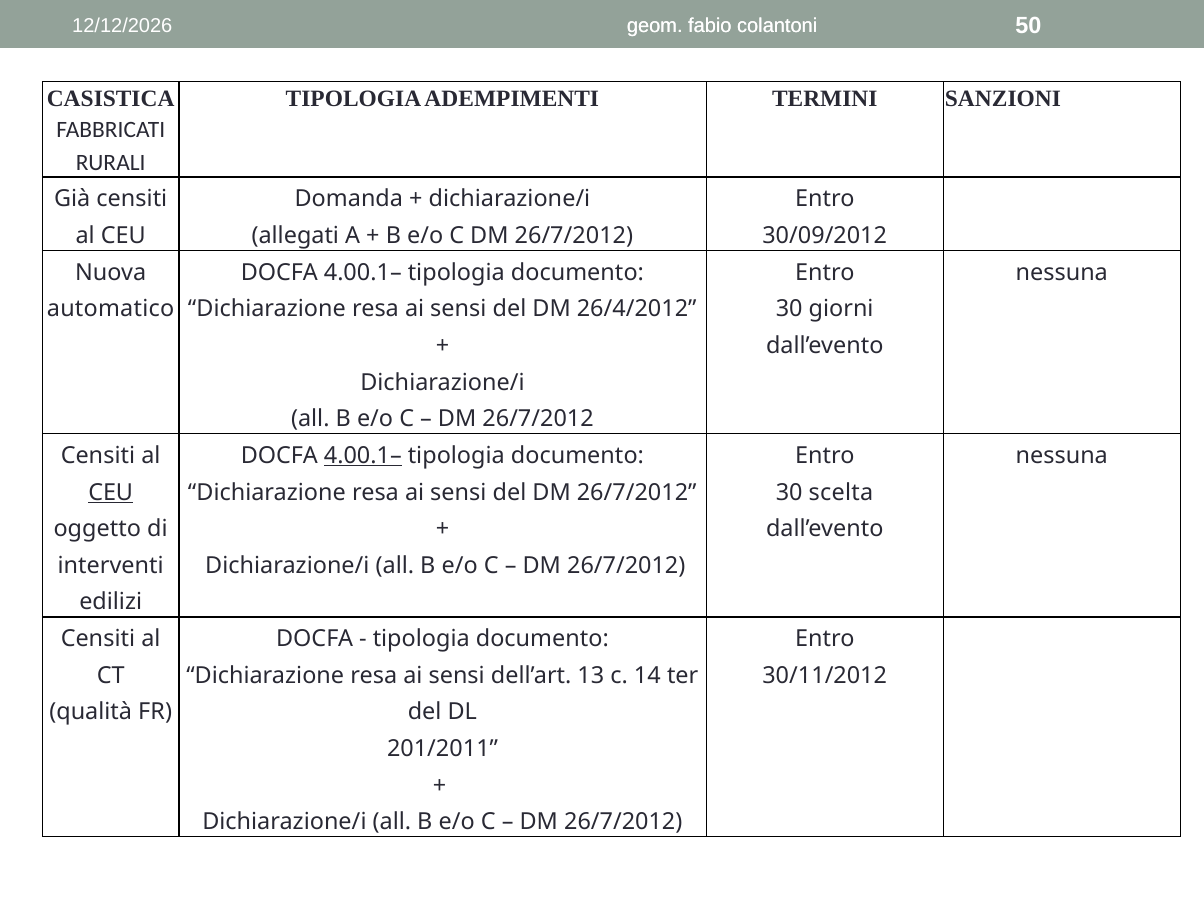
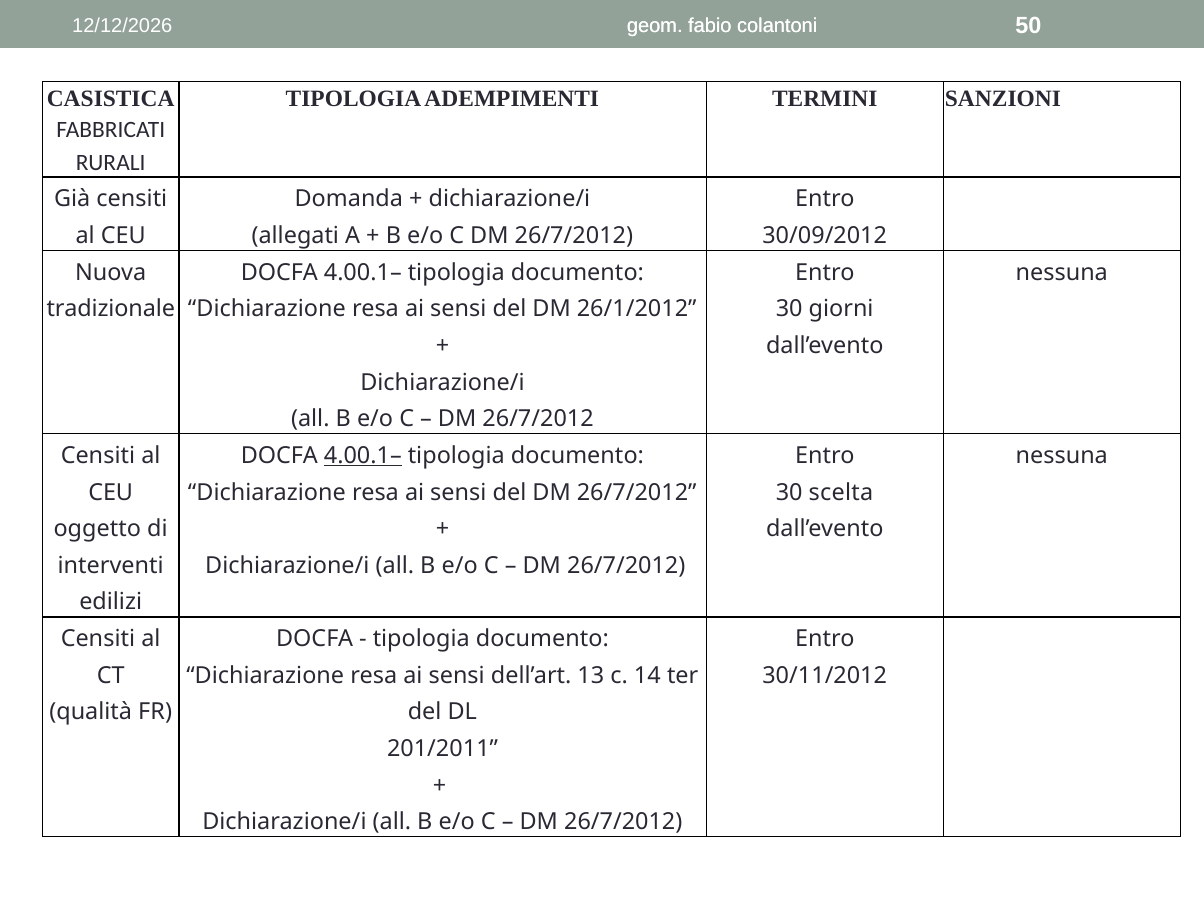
automatico: automatico -> tradizionale (111, 309)
26/4/2012: 26/4/2012 -> 26/1/2012 (637, 309)
CEU underline: present -> none (111, 492)
